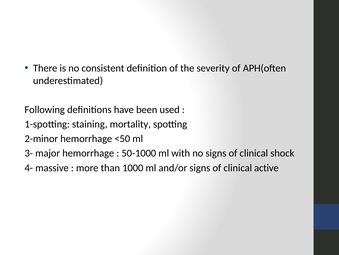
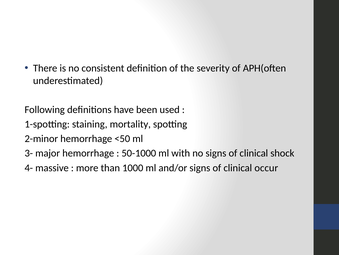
active: active -> occur (266, 167)
